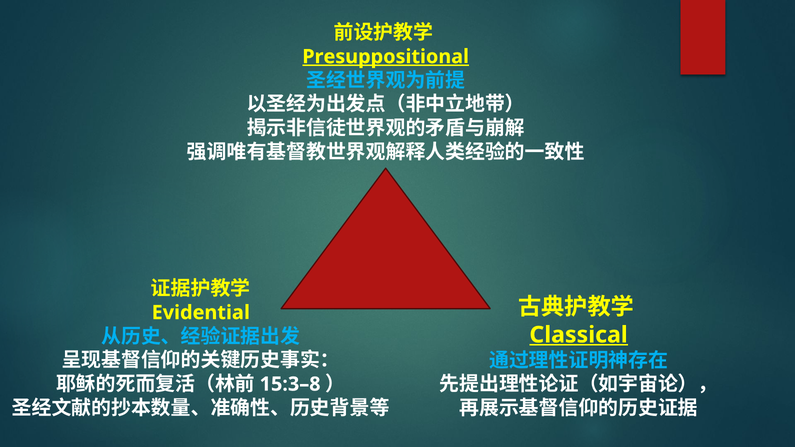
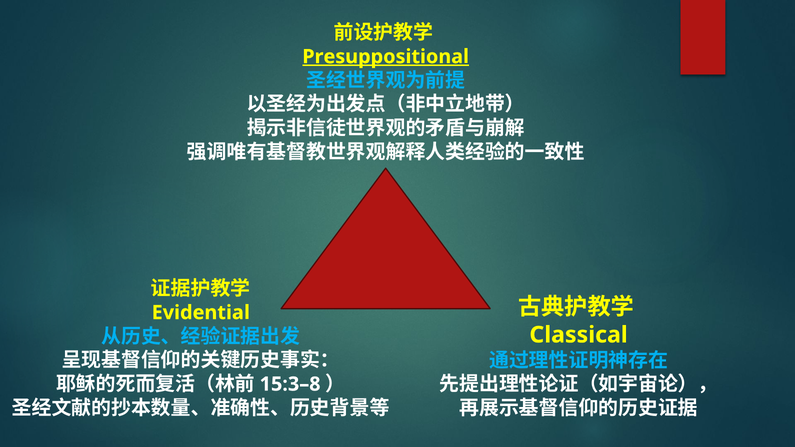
Classical underline: present -> none (579, 335)
